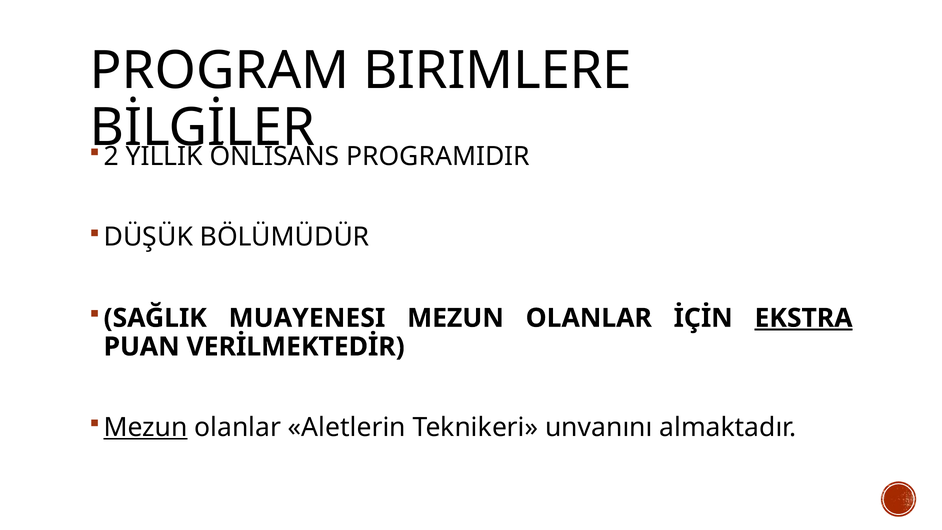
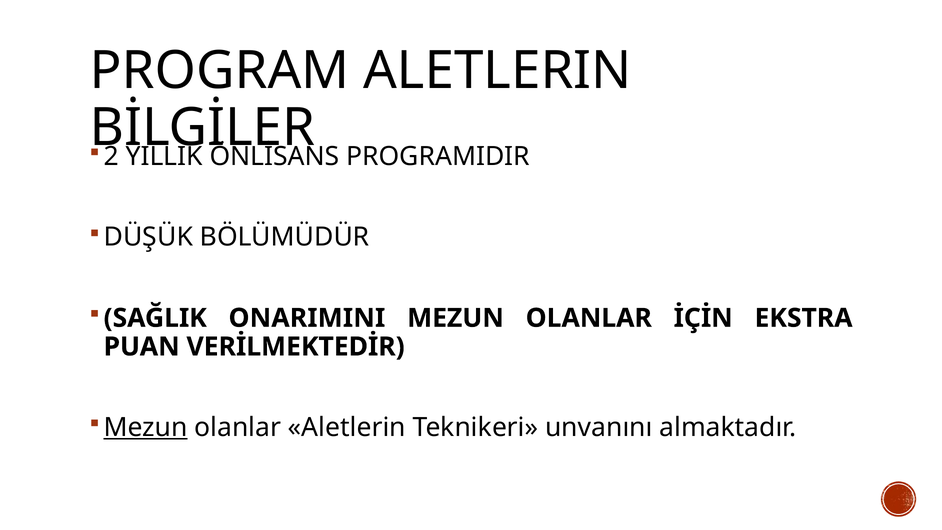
PROGRAM BIRIMLERE: BIRIMLERE -> ALETLERIN (497, 71)
MUAYENESI: MUAYENESI -> ONARIMINI (307, 318)
EKSTRA underline: present -> none (804, 318)
